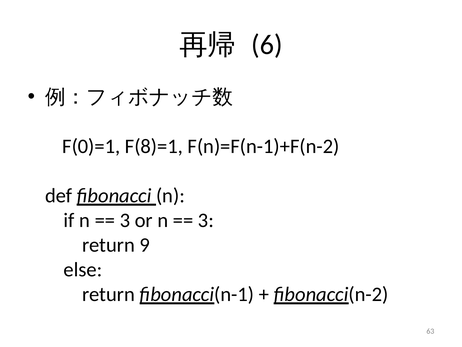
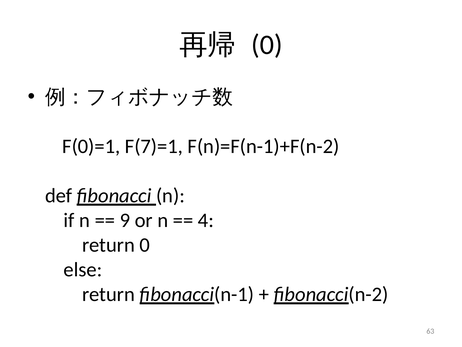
6: 6 -> 0 (267, 45)
F(8)=1: F(8)=1 -> F(7)=1 (154, 146)
3: 3 -> 9 (125, 220)
3: 3 -> 4 (206, 220)
return 9: 9 -> 0 (145, 245)
